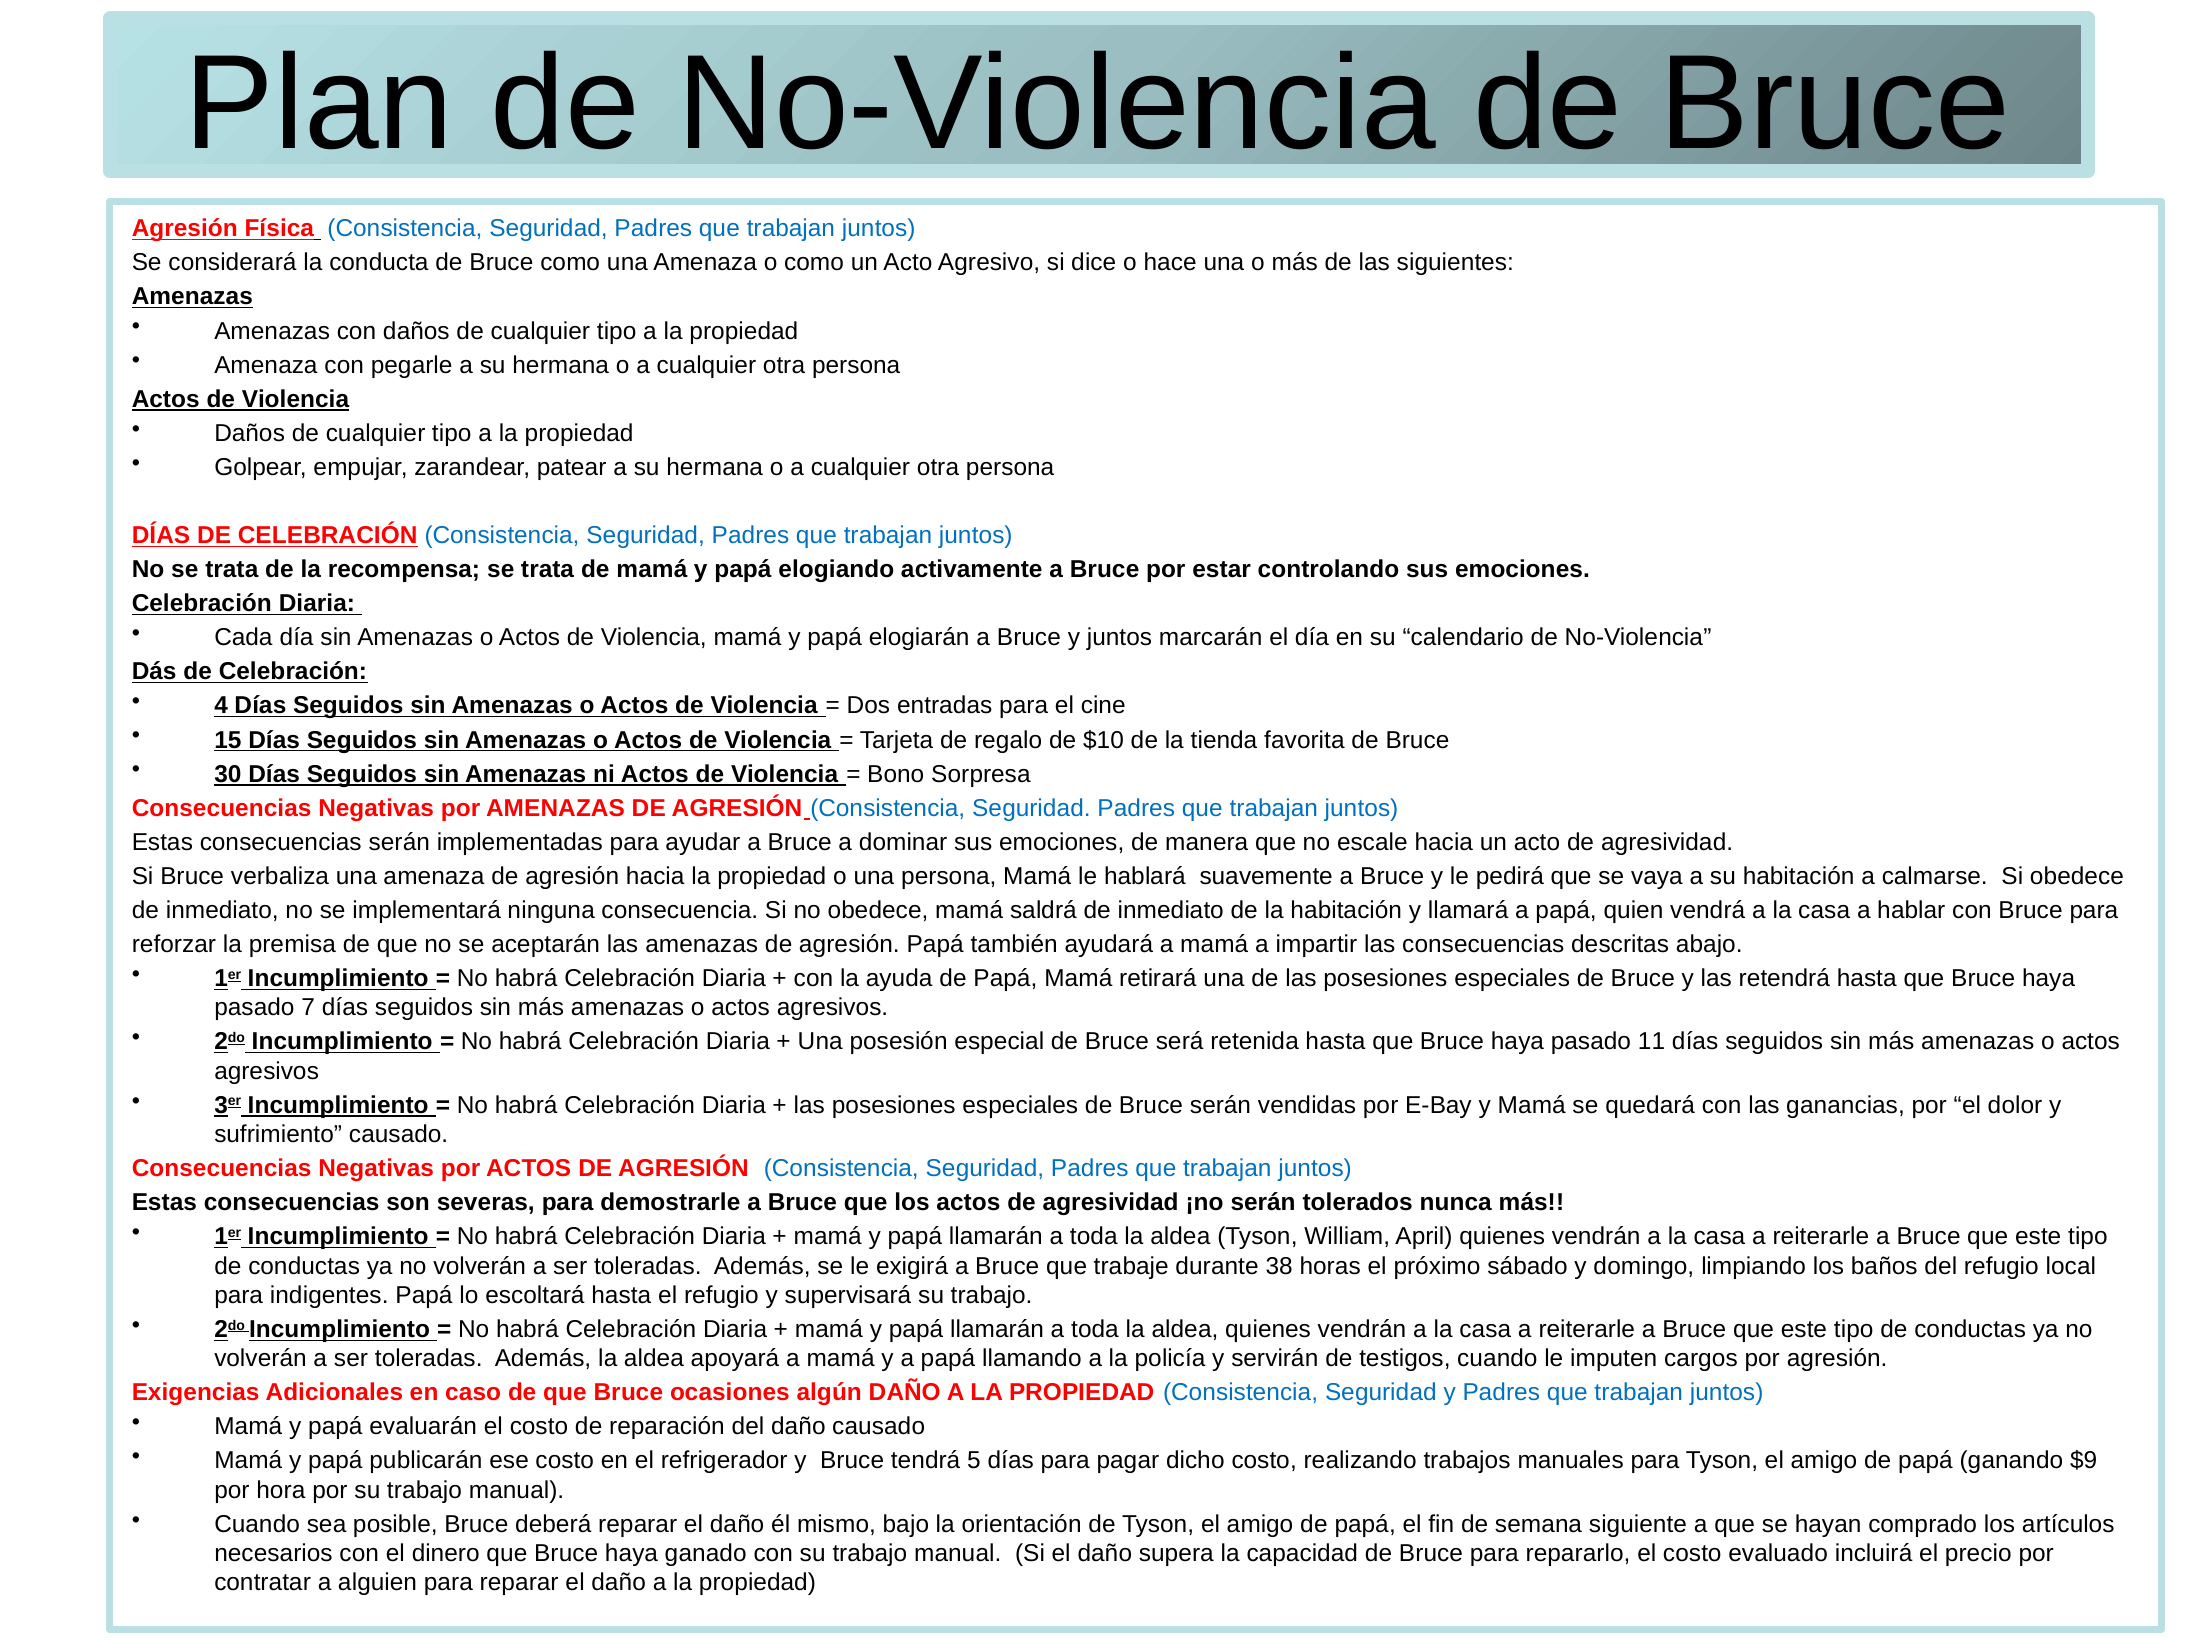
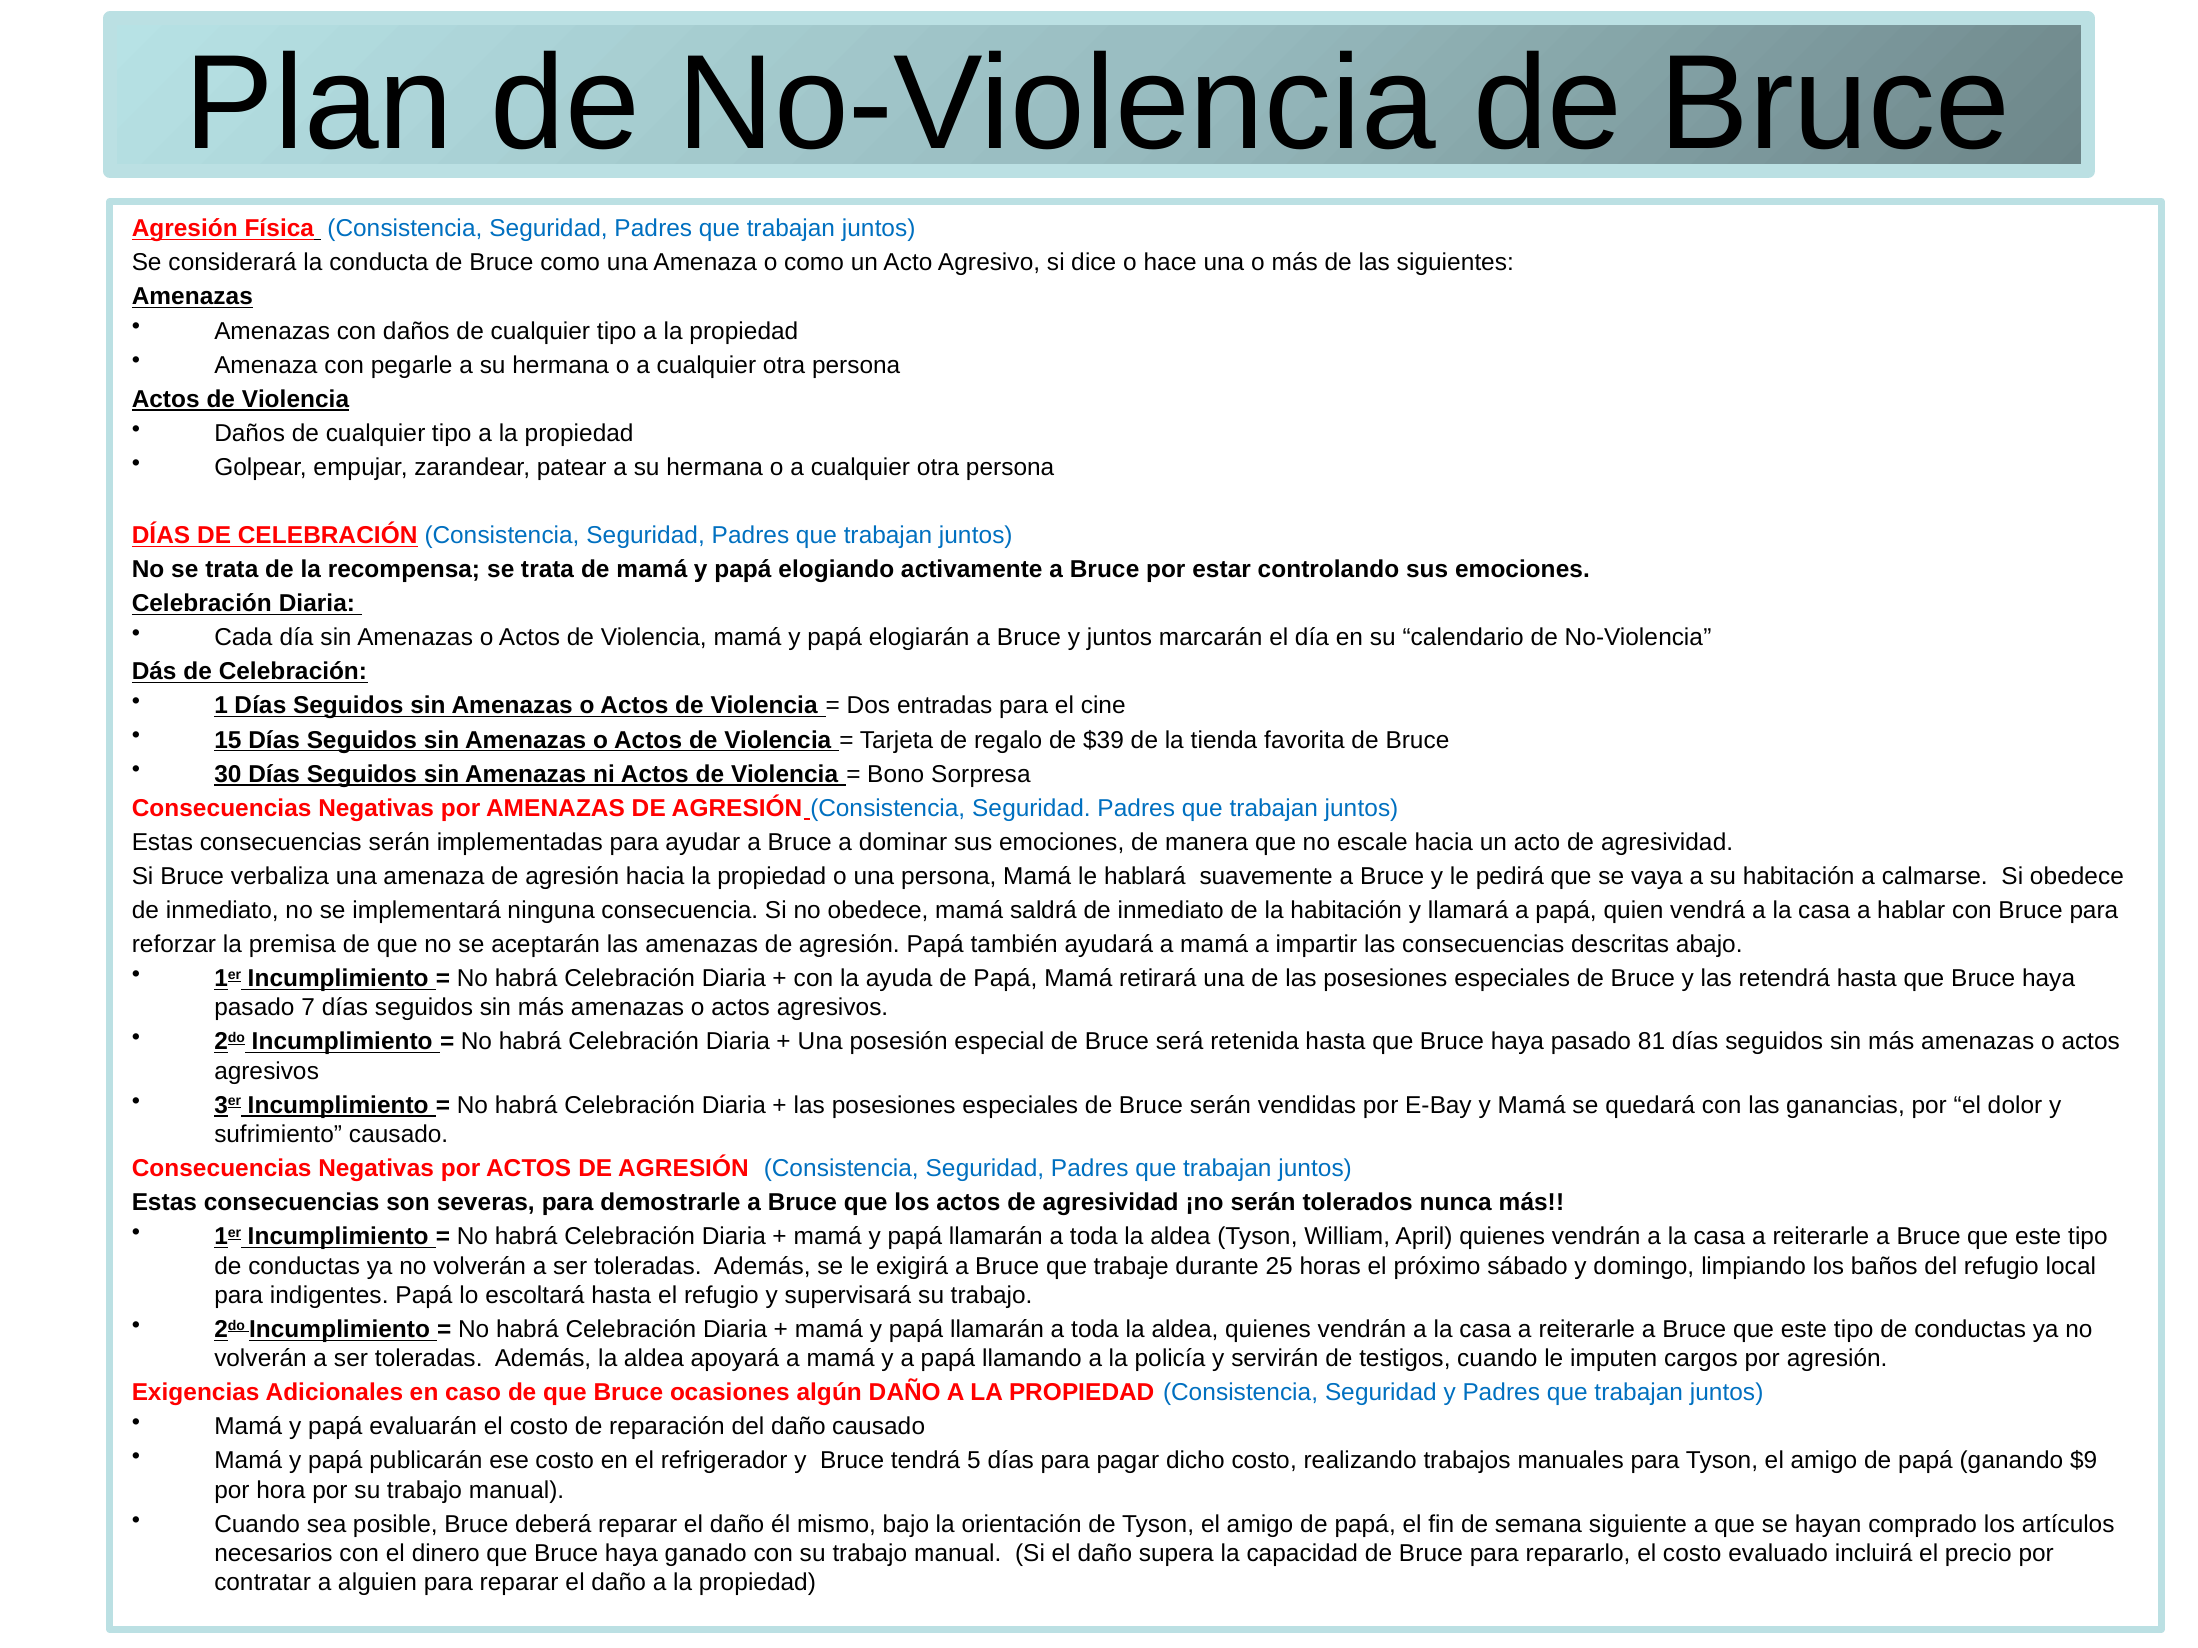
4: 4 -> 1 (221, 706)
$10: $10 -> $39 (1104, 740)
11: 11 -> 81 (1652, 1042)
38: 38 -> 25 (1279, 1266)
